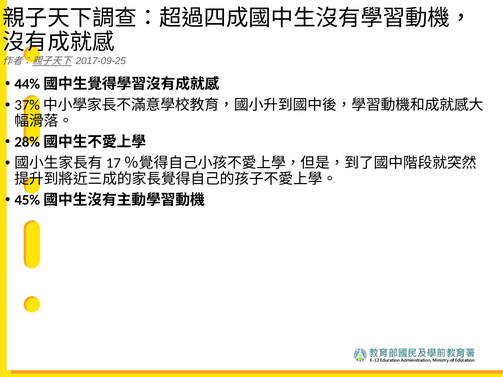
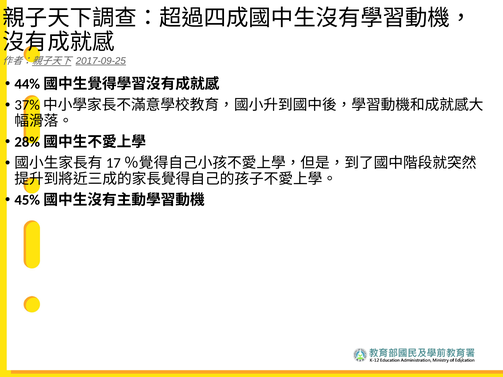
2017-09-25 underline: none -> present (101, 61)
